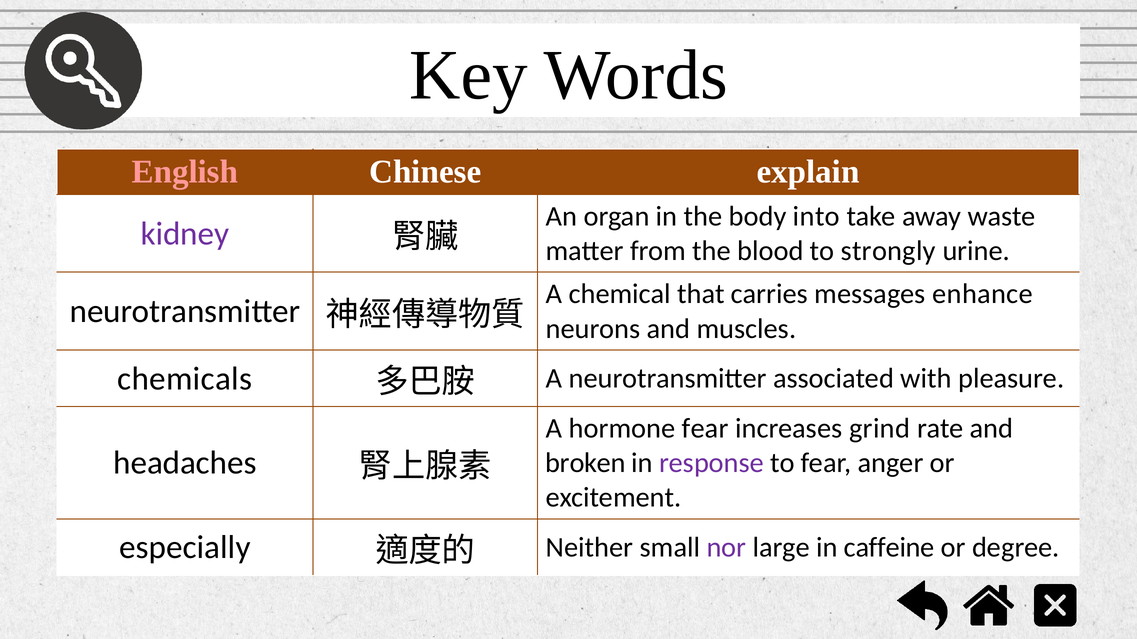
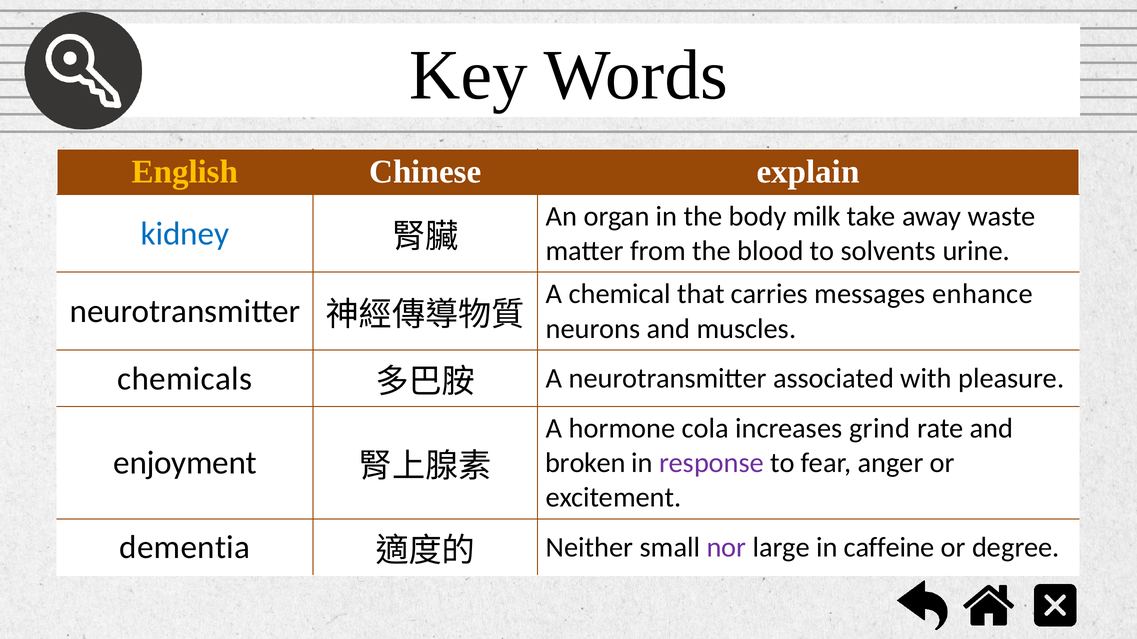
English colour: pink -> yellow (185, 172)
into: into -> milk (817, 216)
kidney colour: purple -> blue (185, 234)
strongly: strongly -> solvents (888, 251)
hormone fear: fear -> cola (705, 429)
headaches: headaches -> enjoyment (185, 463)
especially: especially -> dementia (185, 548)
